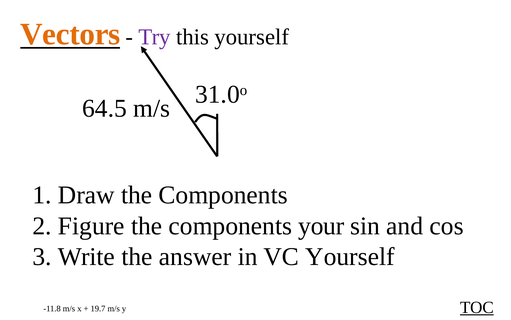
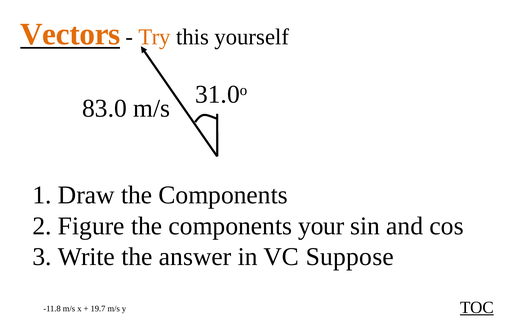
Try colour: purple -> orange (155, 37)
64.5: 64.5 -> 83.0 (105, 108)
VC Yourself: Yourself -> Suppose (350, 256)
